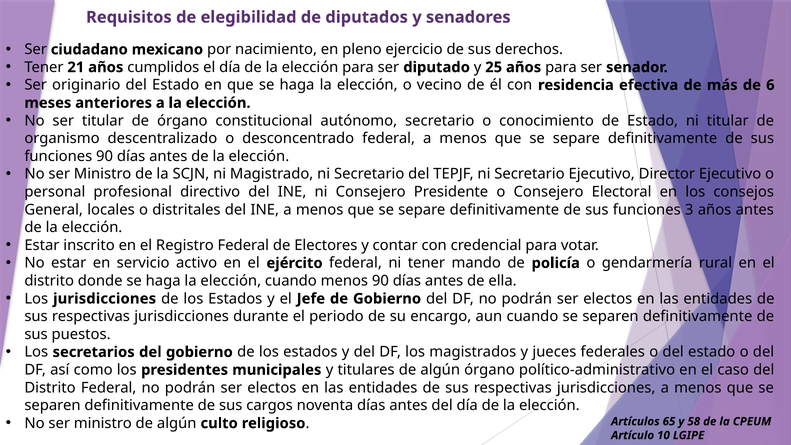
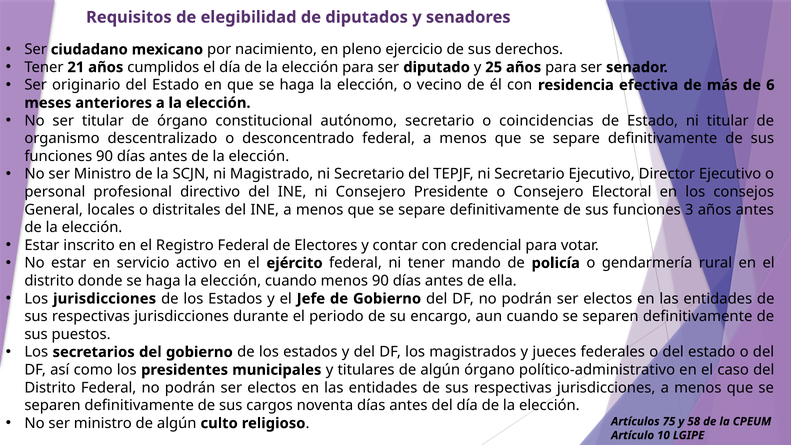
conocimiento: conocimiento -> coincidencias (546, 121)
65: 65 -> 75 (669, 421)
